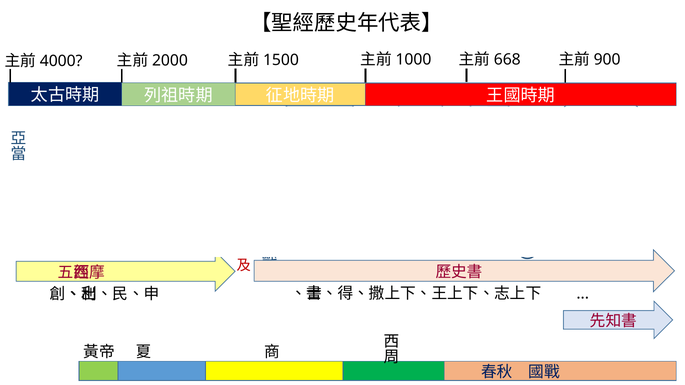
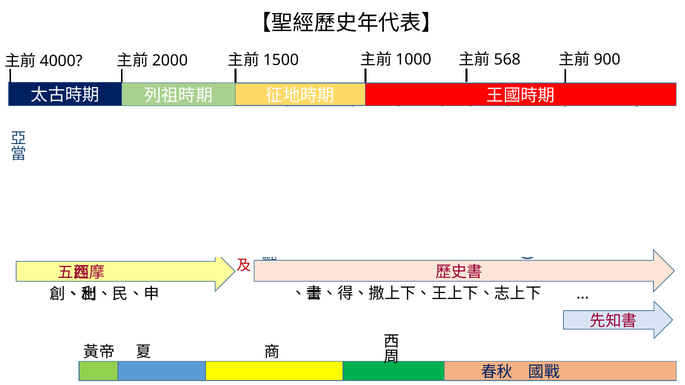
668: 668 -> 568 (507, 60)
